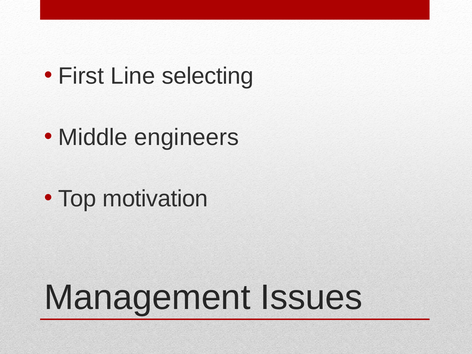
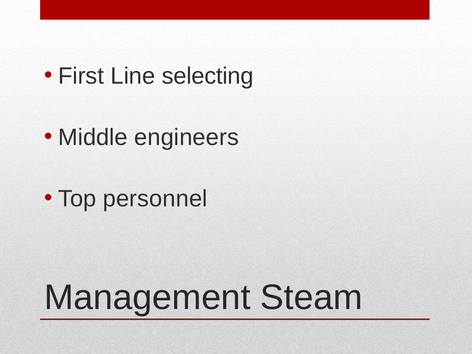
motivation: motivation -> personnel (155, 199)
Issues: Issues -> Steam (311, 297)
